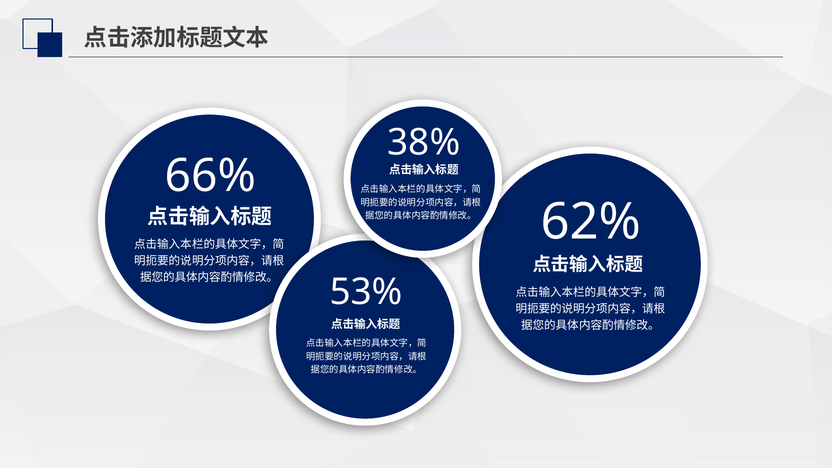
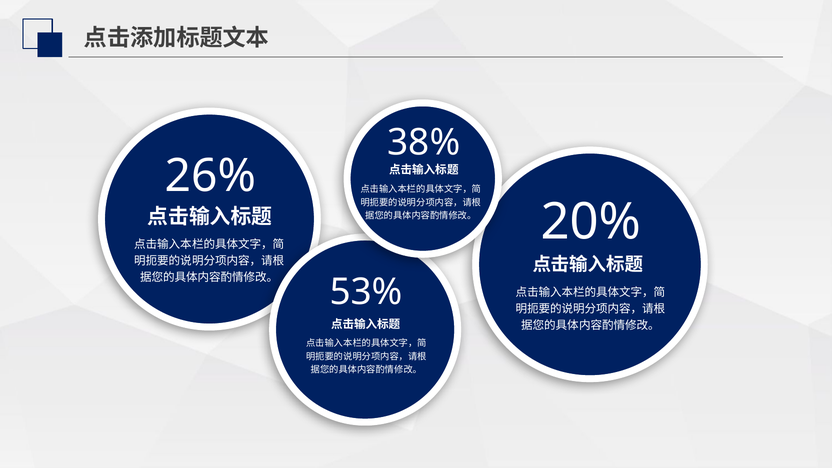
66%: 66% -> 26% (210, 176)
62%: 62% -> 20% (591, 222)
